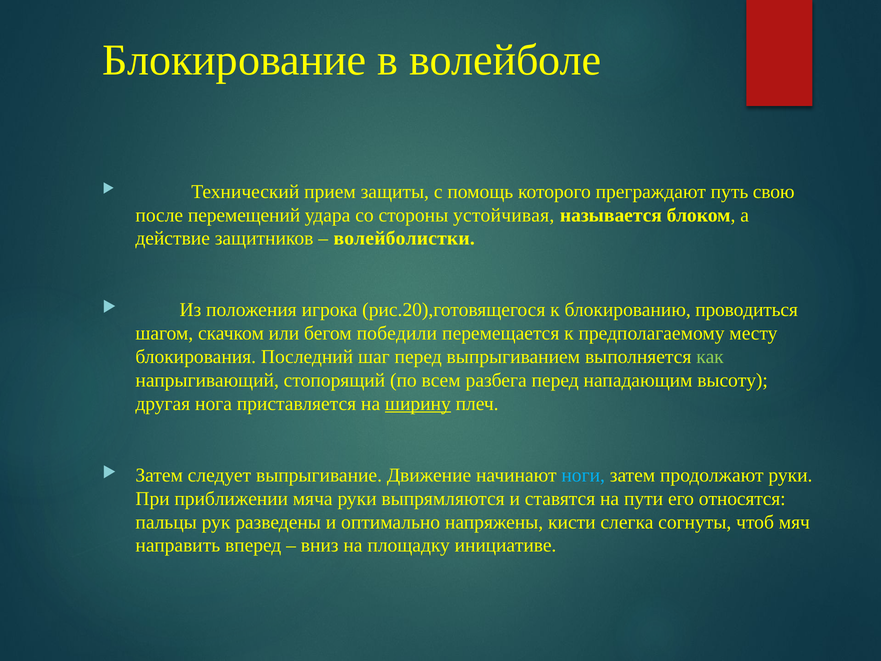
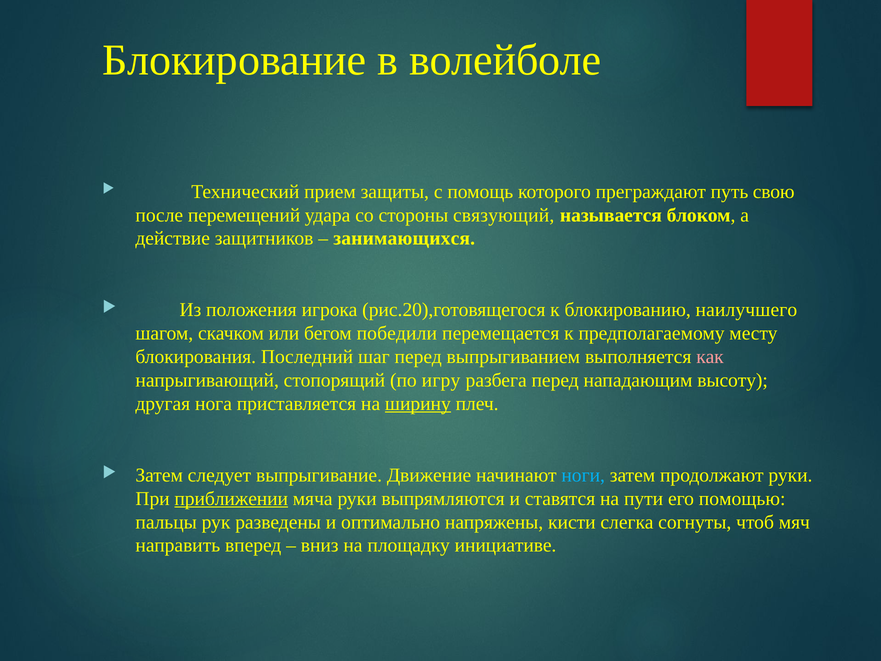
устойчивая: устойчивая -> связующий (504, 215)
волейболистки: волейболистки -> занимающихся (404, 238)
проводиться: проводиться -> наилучшего (746, 310)
как colour: light green -> pink (710, 357)
всем: всем -> игру (441, 380)
приближении underline: none -> present (231, 498)
относятся: относятся -> помощью (742, 498)
